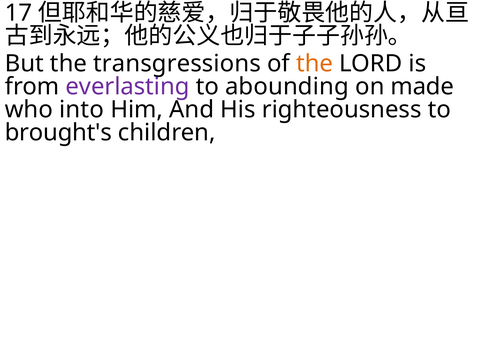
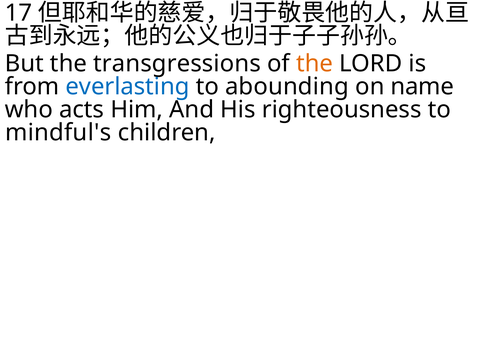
everlasting colour: purple -> blue (128, 87)
made: made -> name (422, 87)
into: into -> acts (82, 110)
brought's: brought's -> mindful's (58, 133)
